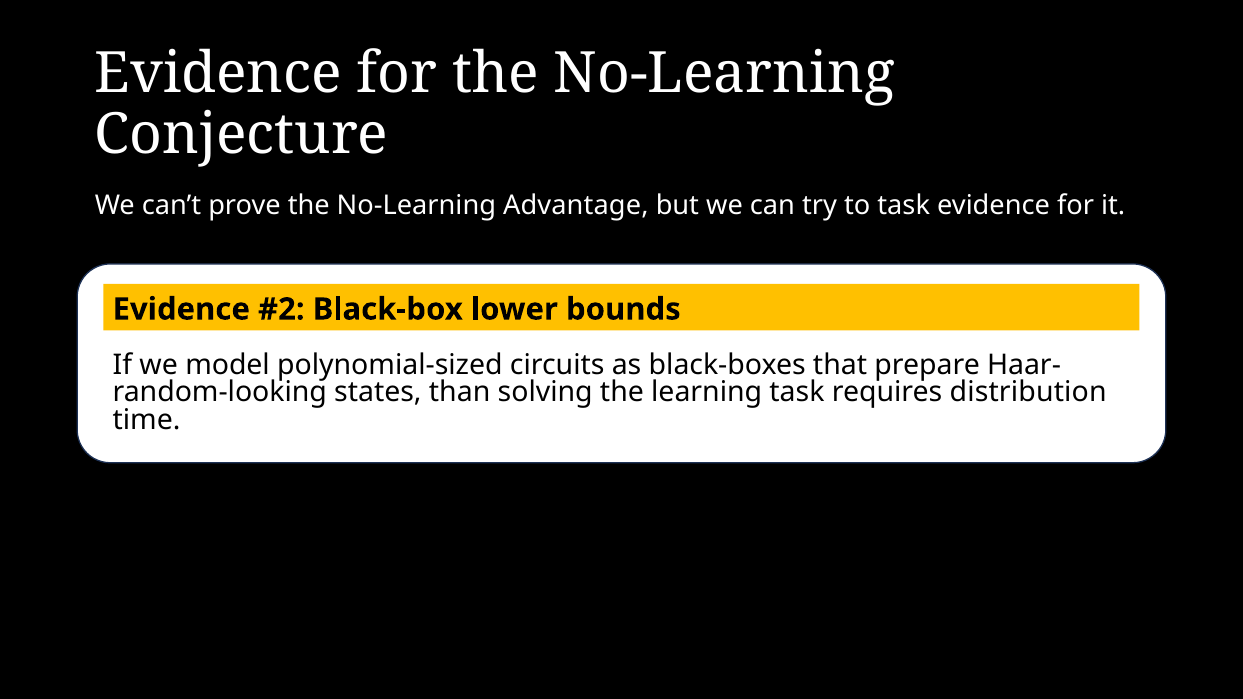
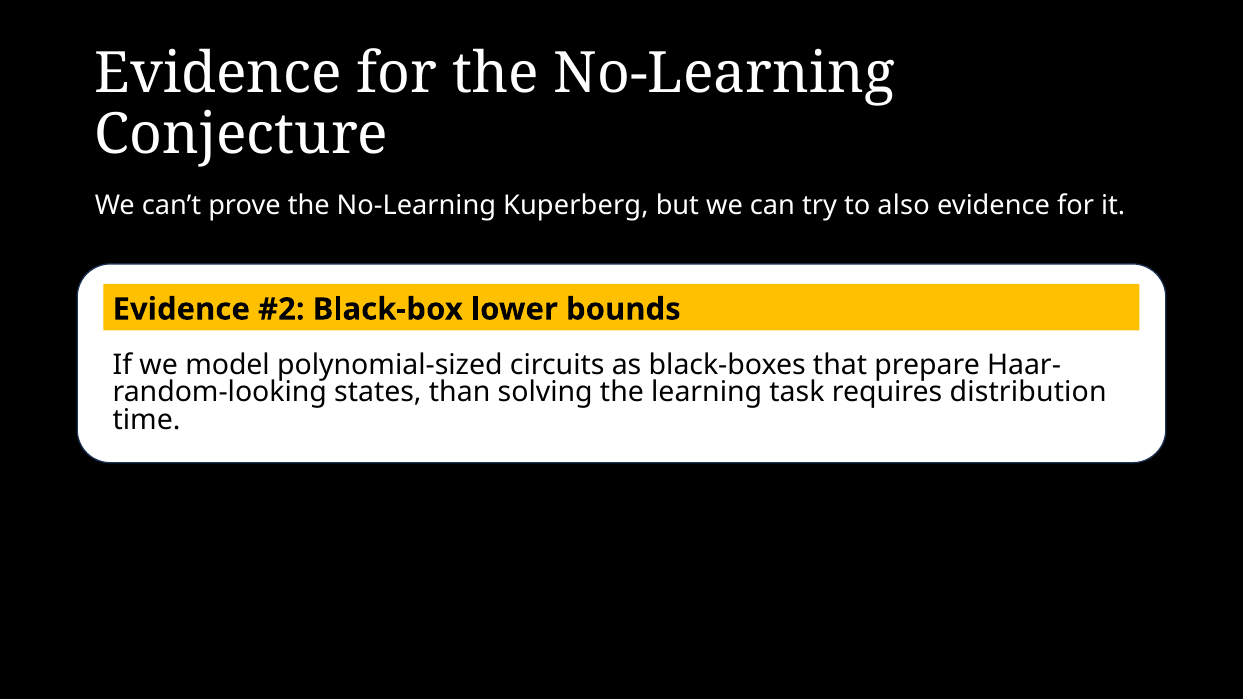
Advantage: Advantage -> Kuperberg (576, 205)
to task: task -> also (904, 205)
